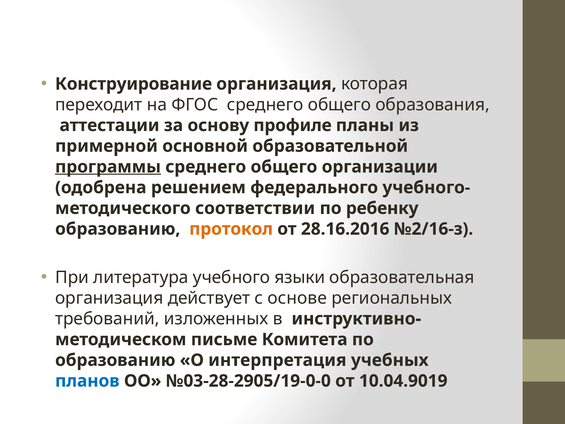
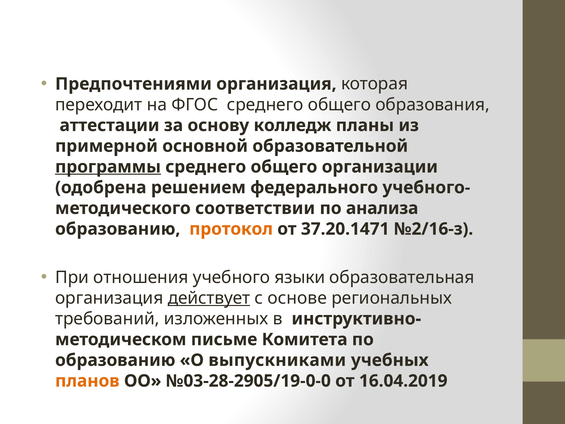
Конструирование: Конструирование -> Предпочтениями (133, 84)
профиле: профиле -> колледж (293, 125)
ребенку: ребенку -> анализа (382, 208)
28.16.2016: 28.16.2016 -> 37.20.1471 (345, 229)
литература: литература -> отношения (141, 277)
действует underline: none -> present (209, 298)
интерпретация: интерпретация -> выпускниками (277, 360)
планов colour: blue -> orange (87, 381)
10.04.9019: 10.04.9019 -> 16.04.2019 (403, 381)
